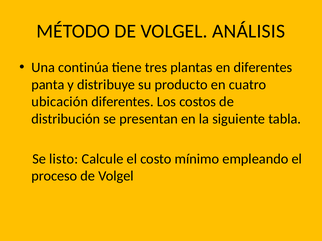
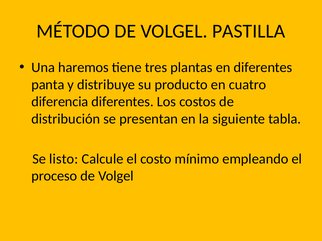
ANÁLISIS: ANÁLISIS -> PASTILLA (249, 31)
continúa: continúa -> haremos (83, 68)
ubicación: ubicación -> diferencia (60, 102)
